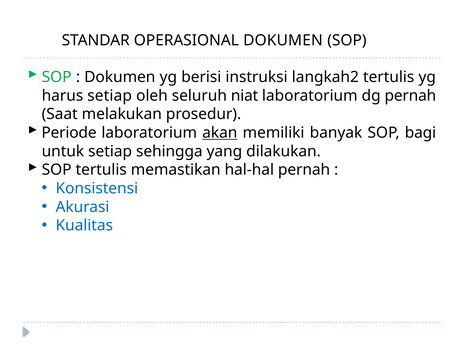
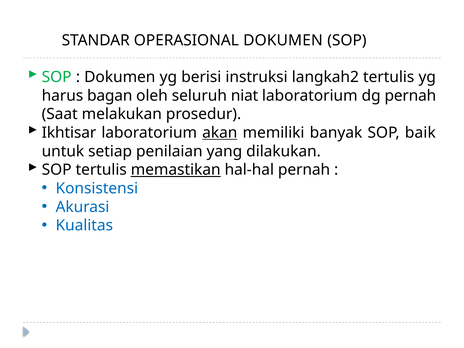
harus setiap: setiap -> bagan (110, 96)
Periode: Periode -> Ikhtisar (69, 133)
bagi: bagi -> baik (420, 133)
sehingga: sehingga -> penilaian (169, 151)
memastikan underline: none -> present (176, 170)
